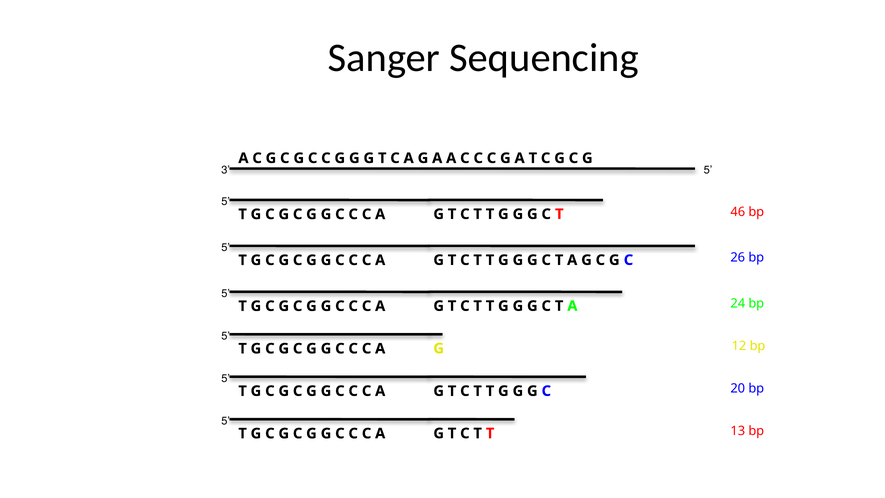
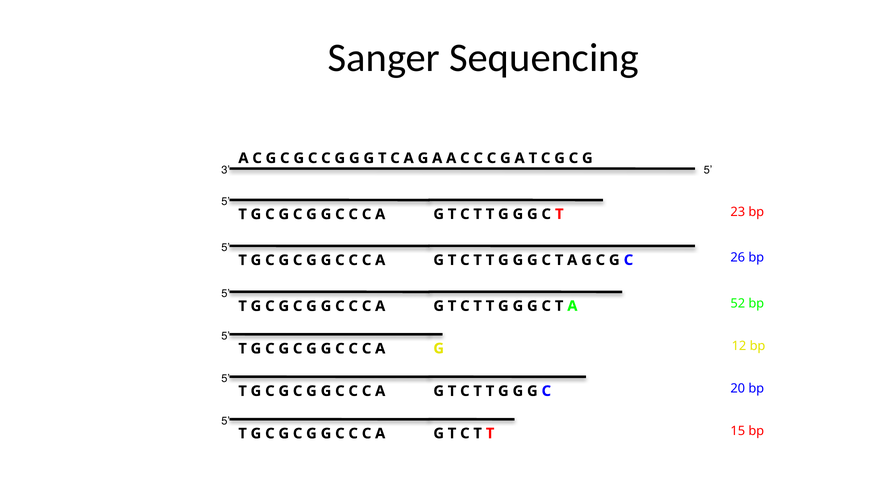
46: 46 -> 23 (738, 212)
24: 24 -> 52 (738, 304)
13: 13 -> 15 (738, 431)
